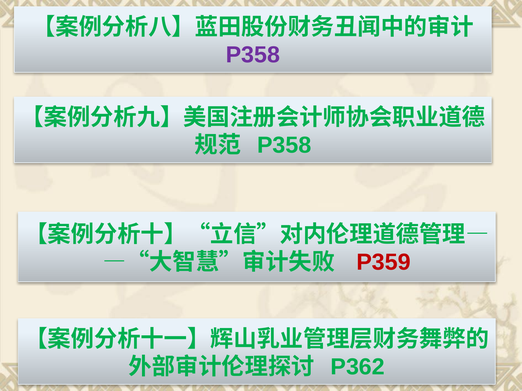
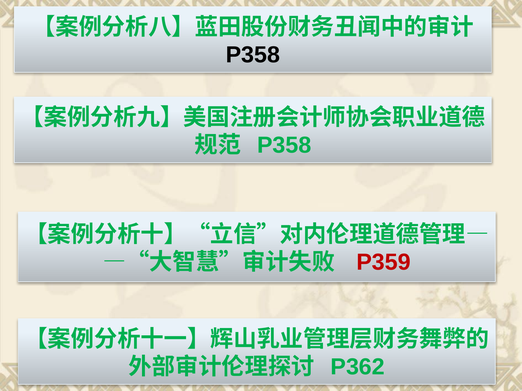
P358 colour: purple -> black (253, 55)
